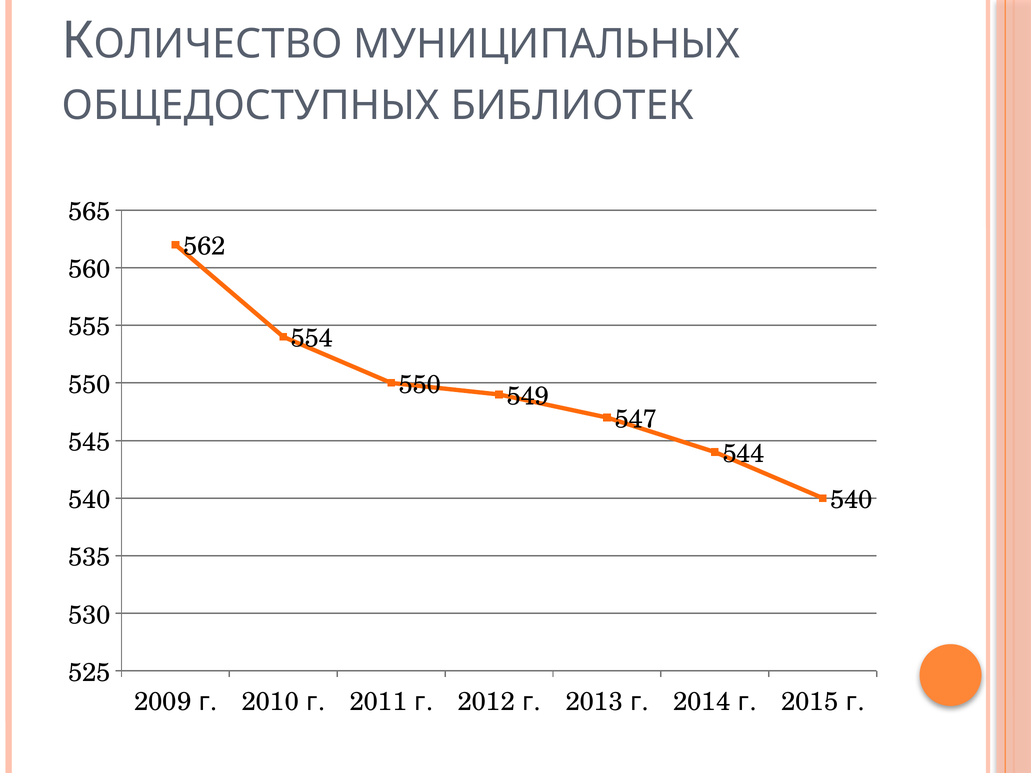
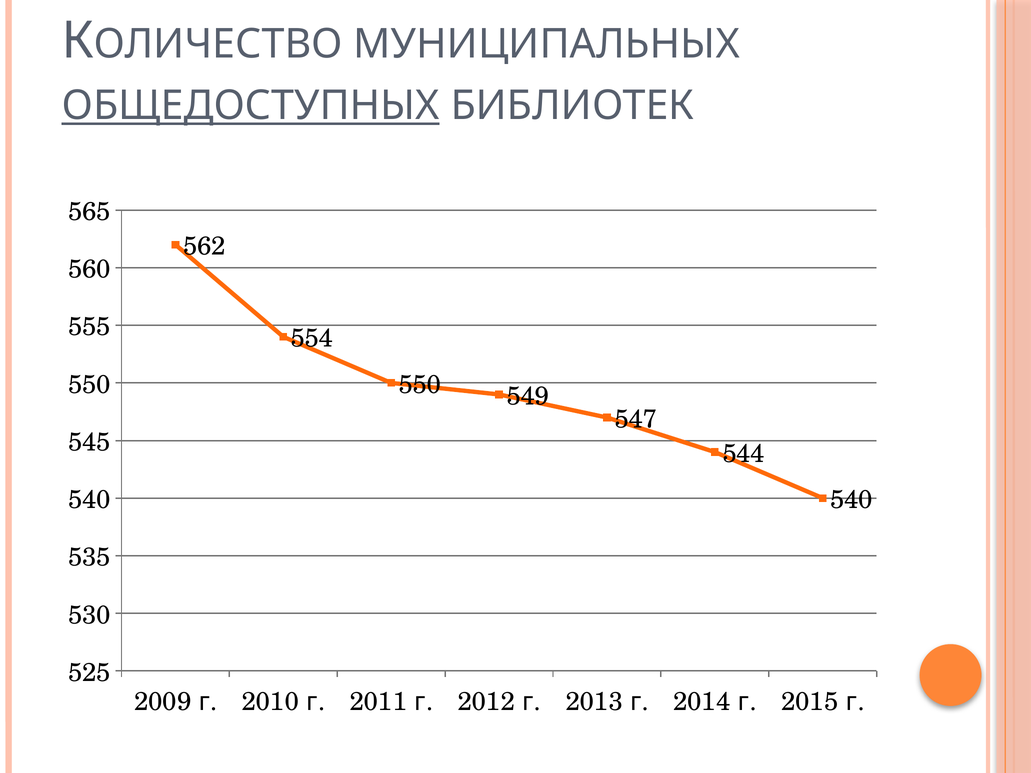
ОБЩЕДОСТУПНЫХ underline: none -> present (251, 106)
